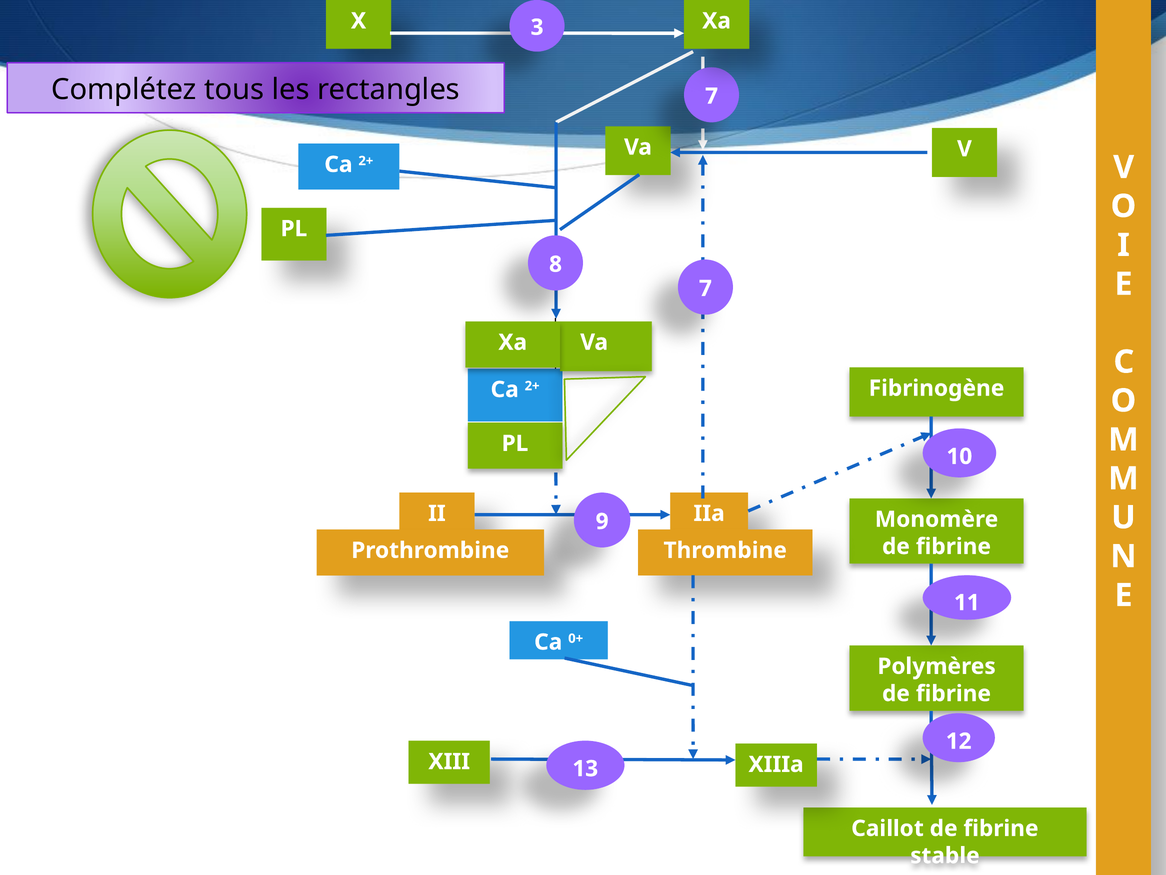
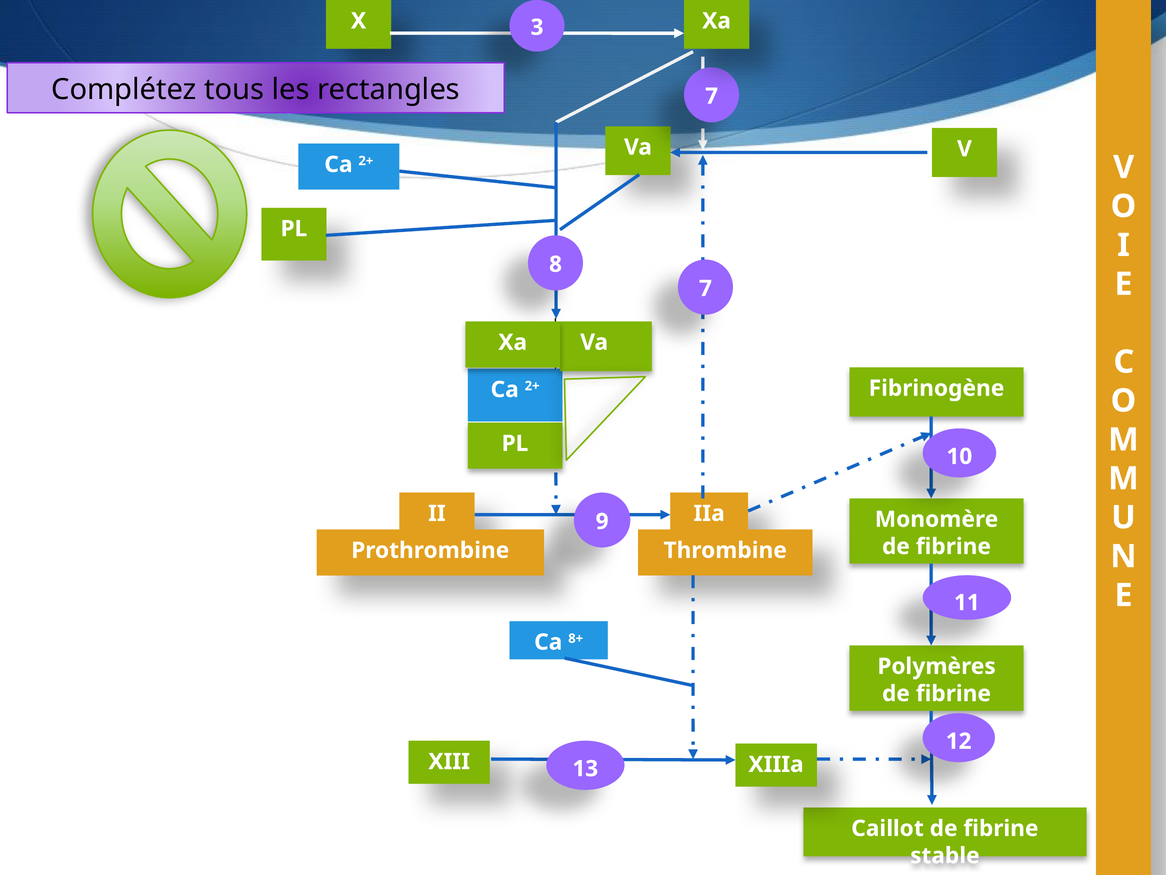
0+: 0+ -> 8+ (576, 638)
